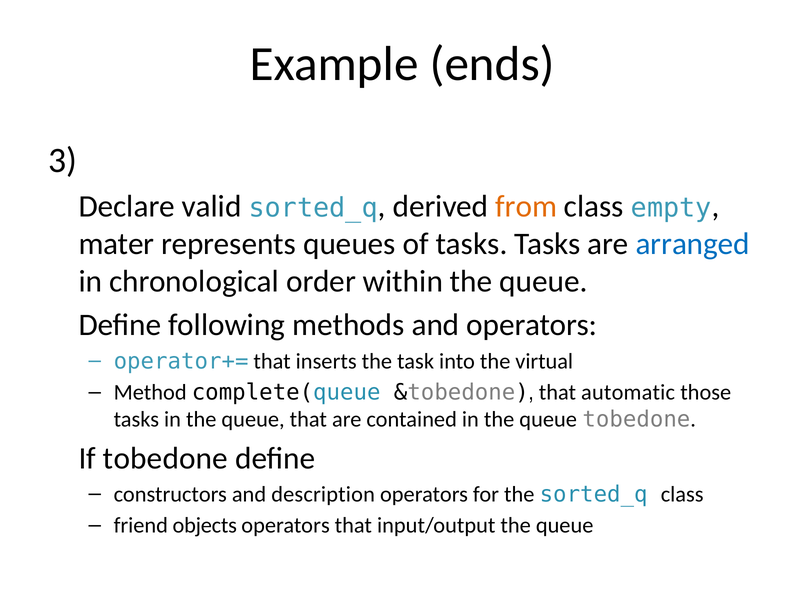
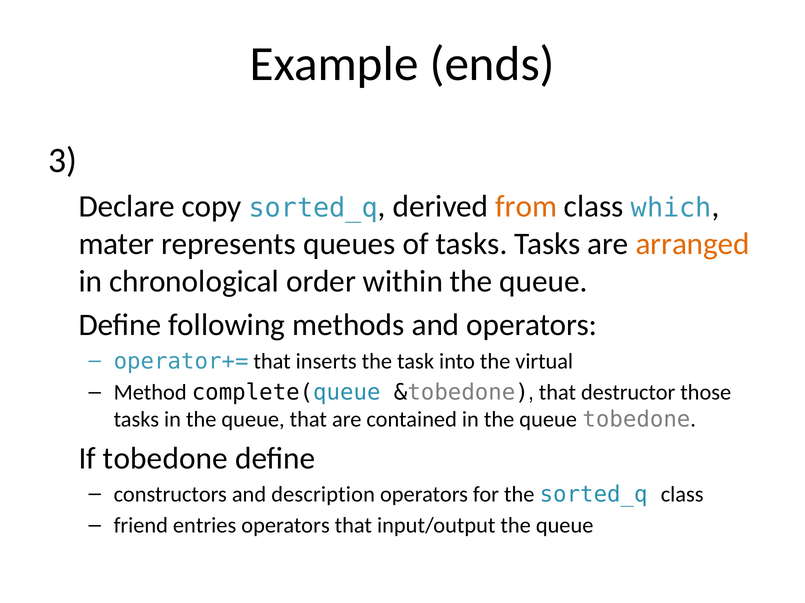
valid: valid -> copy (212, 207)
empty: empty -> which (671, 208)
arranged colour: blue -> orange (693, 244)
automatic: automatic -> destructor (628, 393)
objects: objects -> entries (205, 526)
